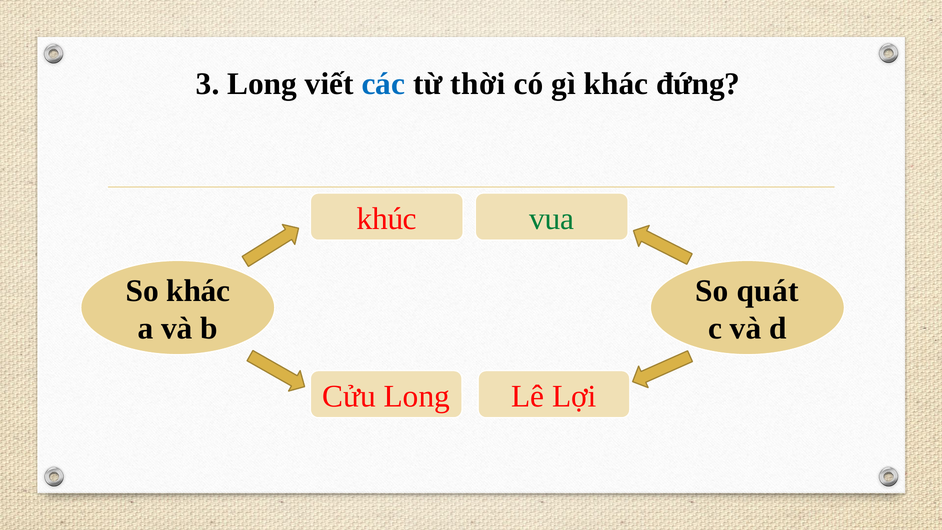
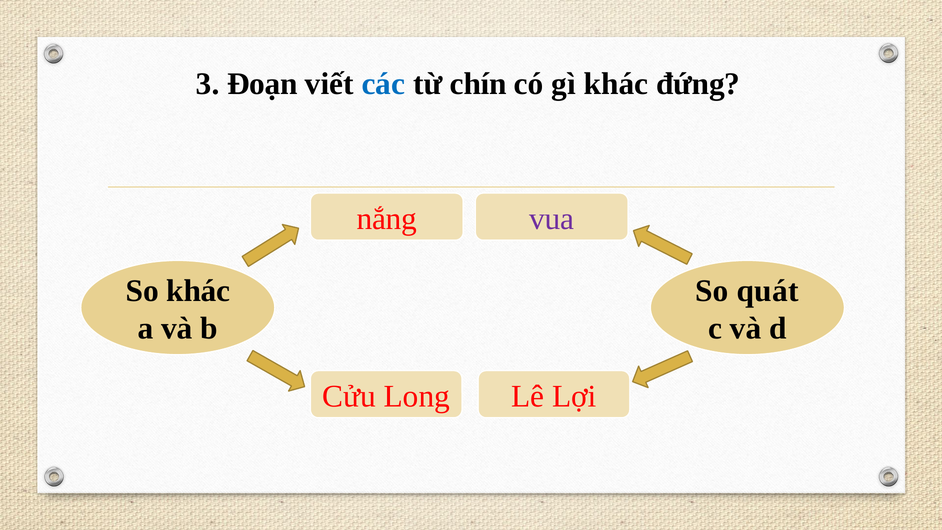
3 Long: Long -> Đoạn (262, 84)
thời: thời -> chín (478, 84)
khúc: khúc -> nắng (387, 219)
vua colour: green -> purple (552, 219)
